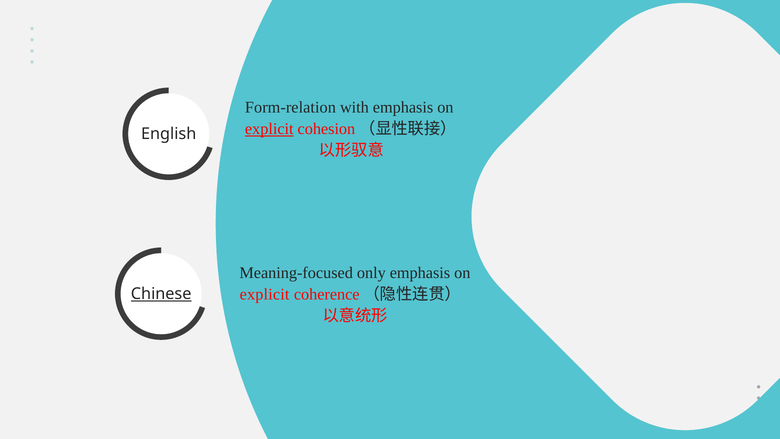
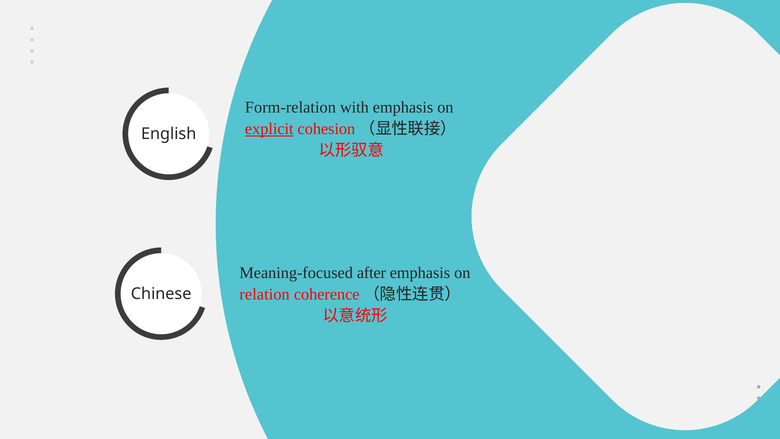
only: only -> after (371, 273)
explicit: explicit -> relation (265, 294)
Chinese underline: present -> none (161, 294)
